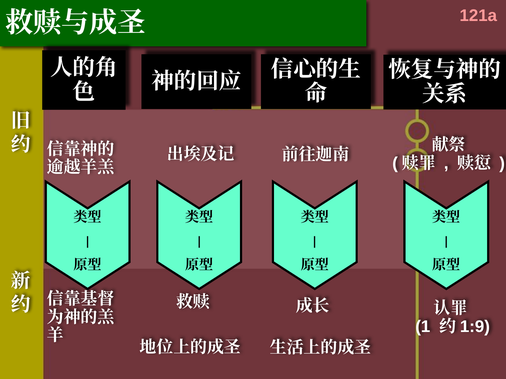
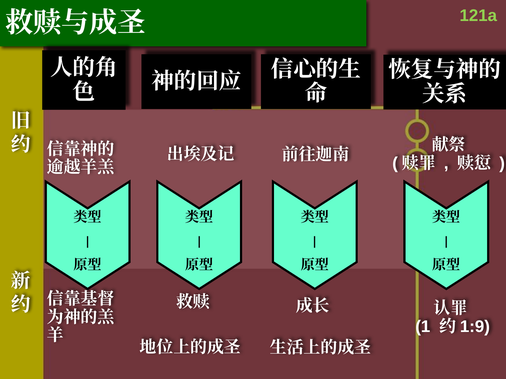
121a colour: pink -> light green (478, 15)
